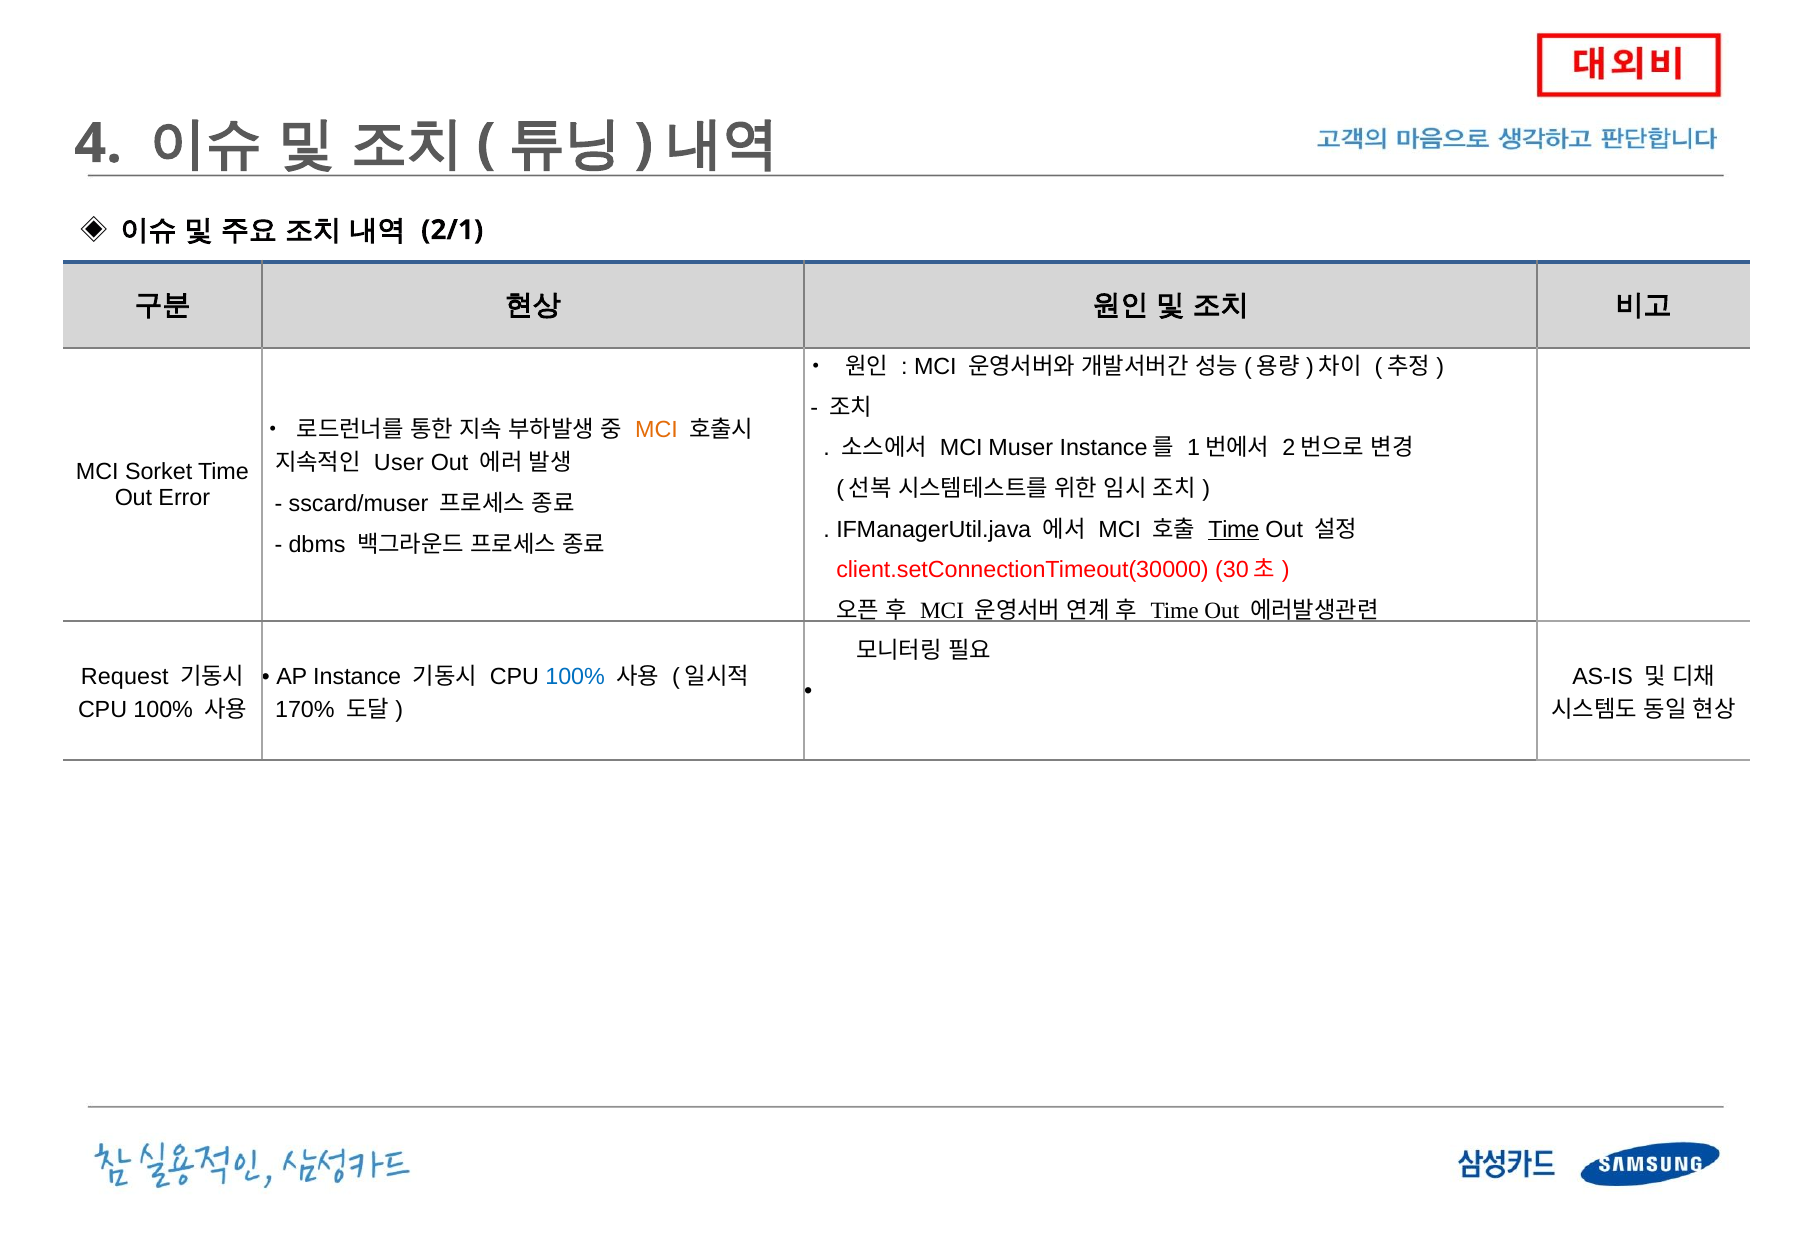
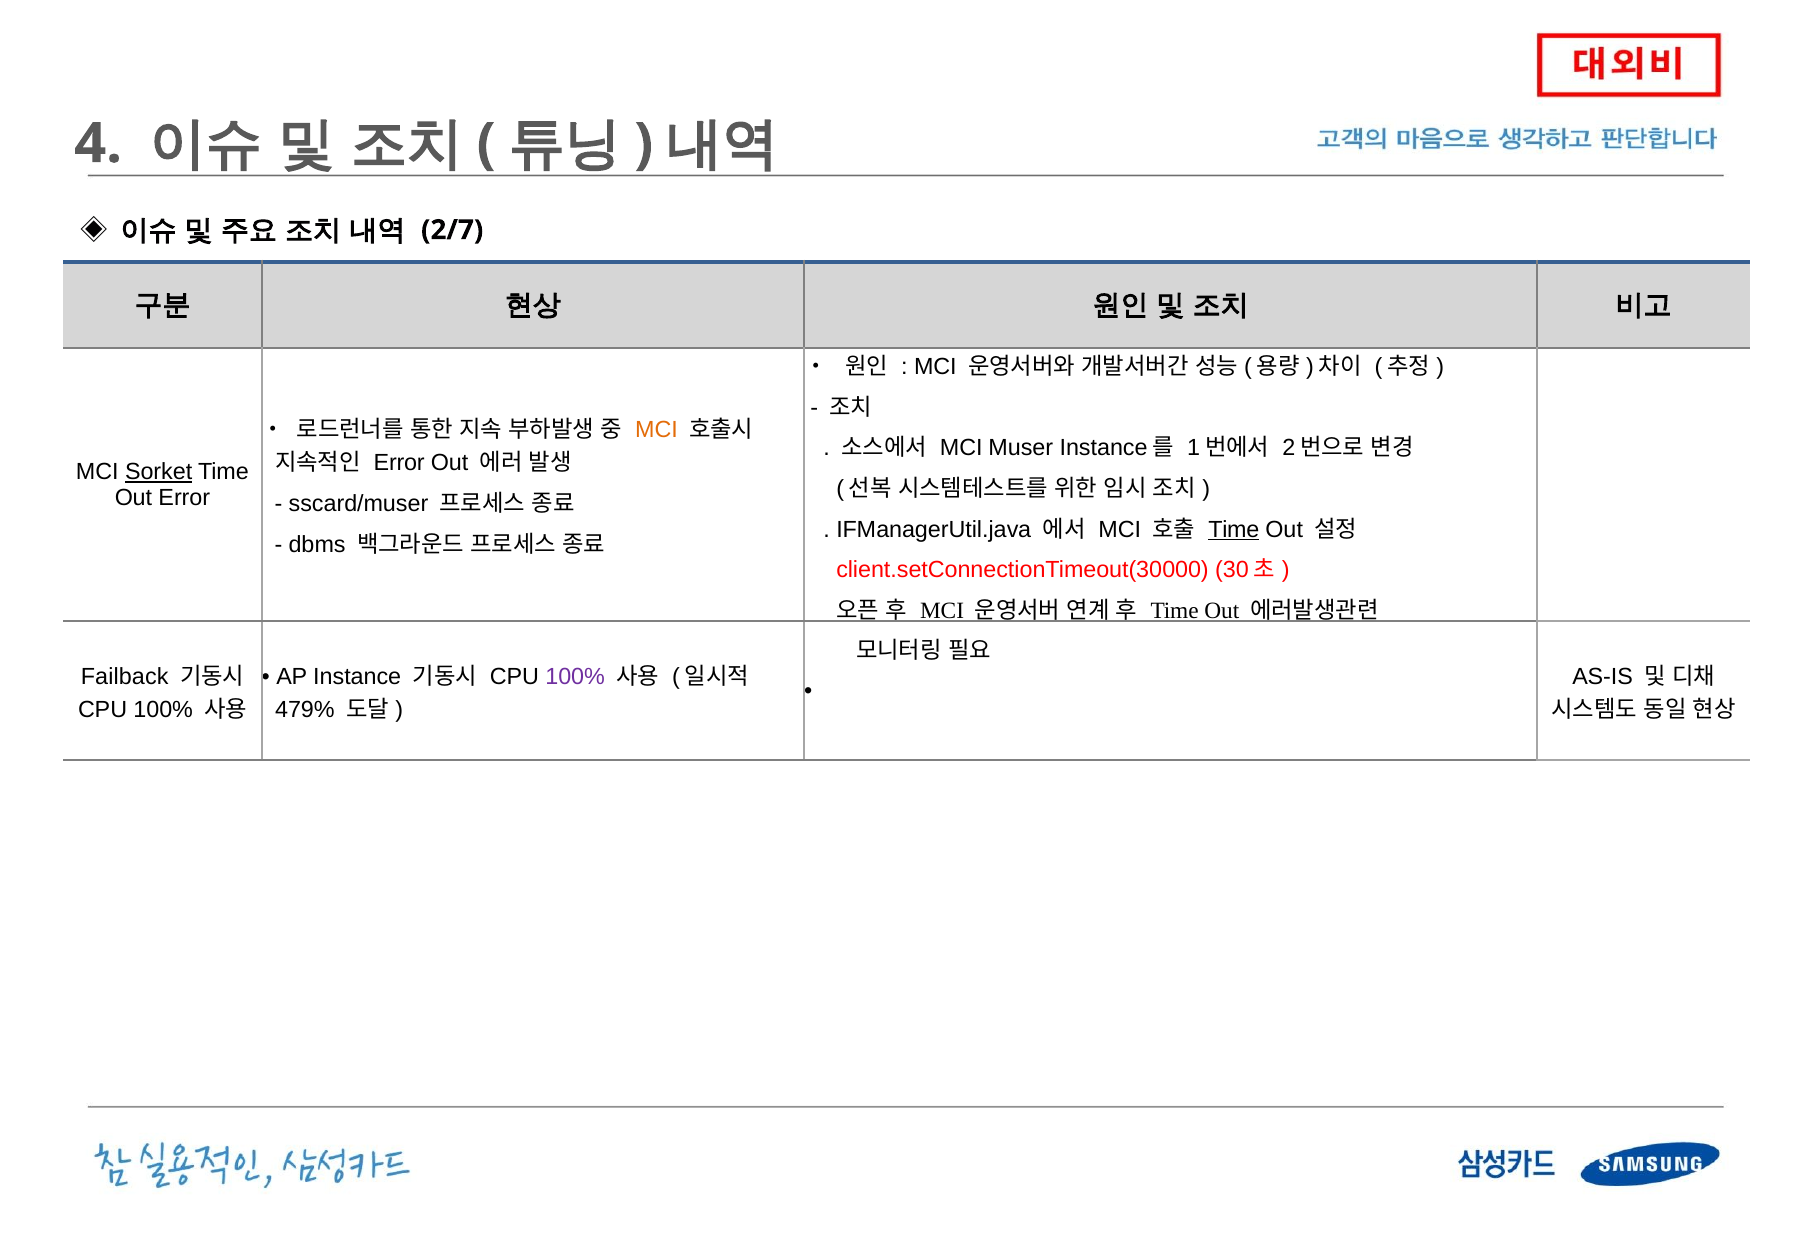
2/1: 2/1 -> 2/7 (452, 230)
User: User -> Error (399, 463)
Sorket underline: none -> present (159, 472)
Request: Request -> Failback (125, 676)
100% colour: blue -> purple (575, 676)
170%: 170% -> 479% (305, 710)
